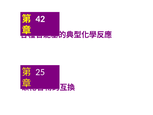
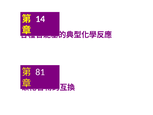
42: 42 -> 14 (40, 19)
25: 25 -> 81 (40, 72)
